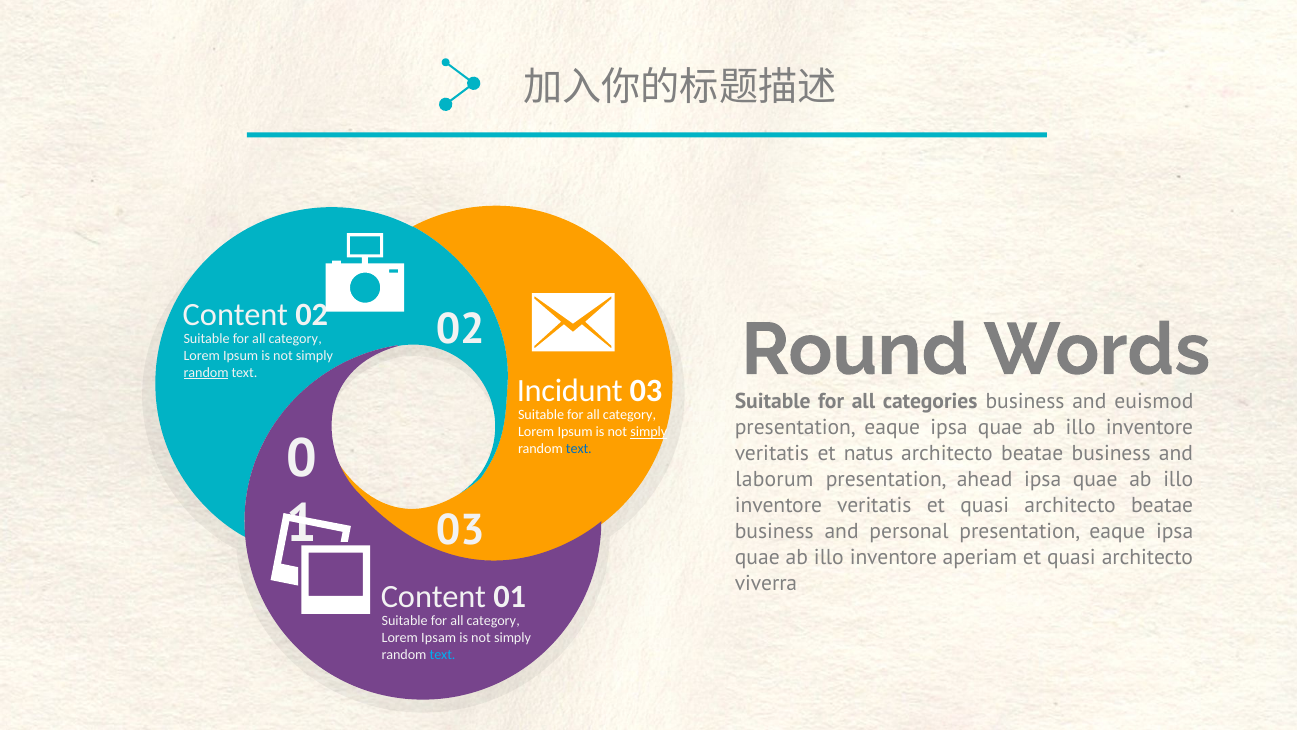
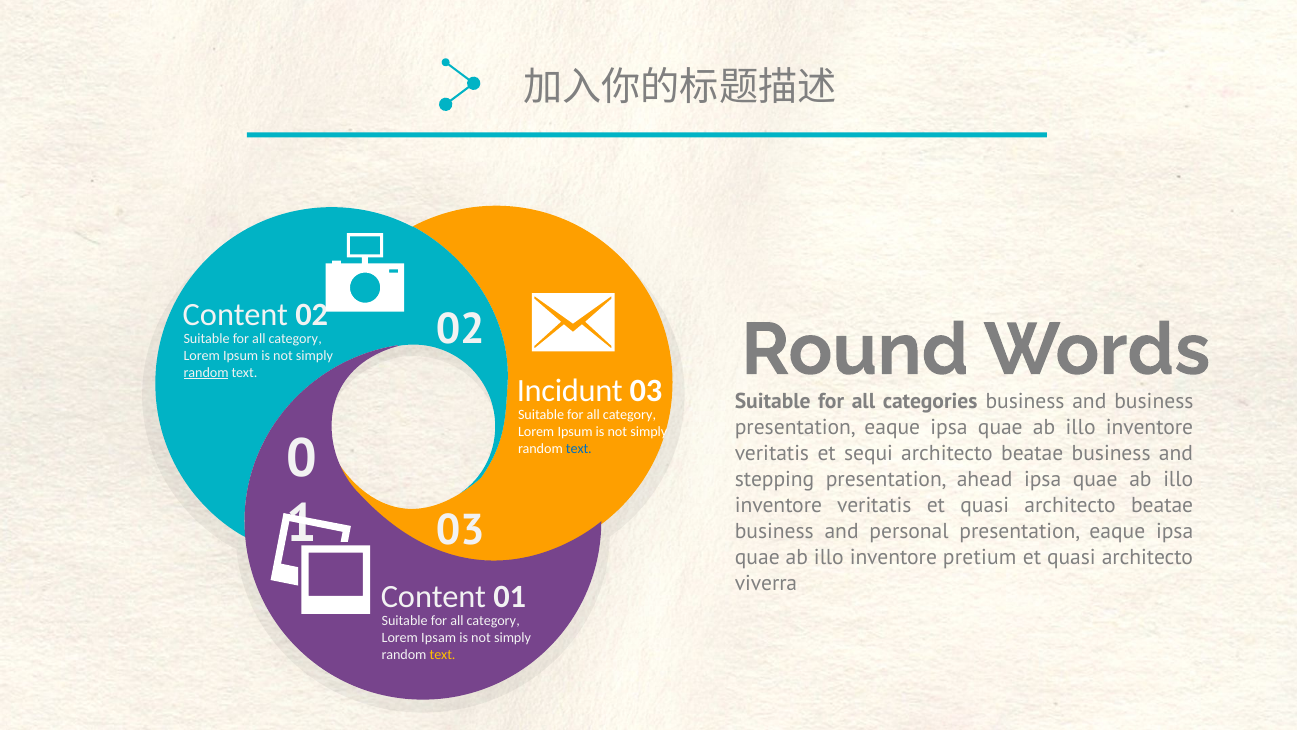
and euismod: euismod -> business (1154, 401)
simply underline: present -> none (649, 432)
natus: natus -> sequi (869, 453)
laborum: laborum -> stepping (775, 479)
aperiam: aperiam -> pretium (980, 557)
text colour: light blue -> yellow (443, 655)
